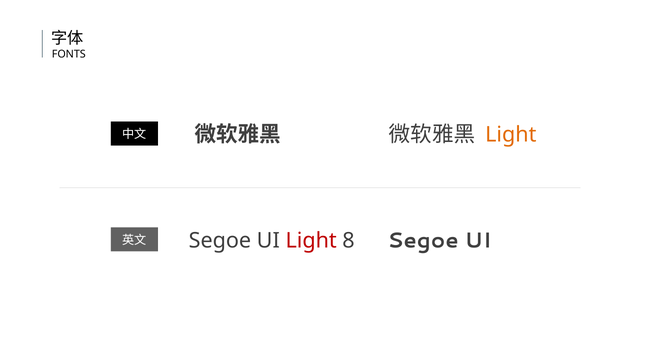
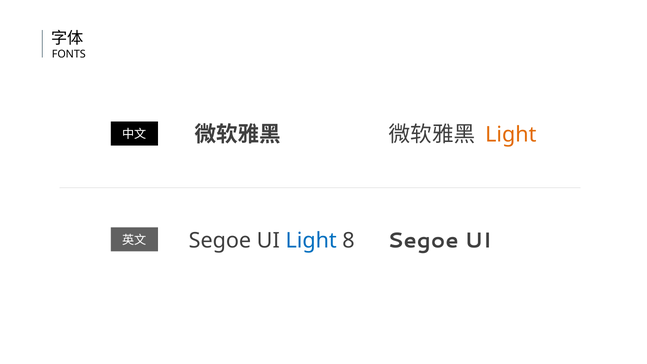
Light colour: red -> blue (311, 241)
